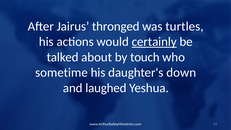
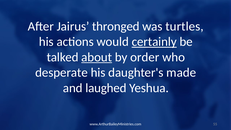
about underline: none -> present (97, 57)
touch: touch -> order (145, 57)
sometime: sometime -> desperate (62, 73)
down: down -> made (181, 73)
